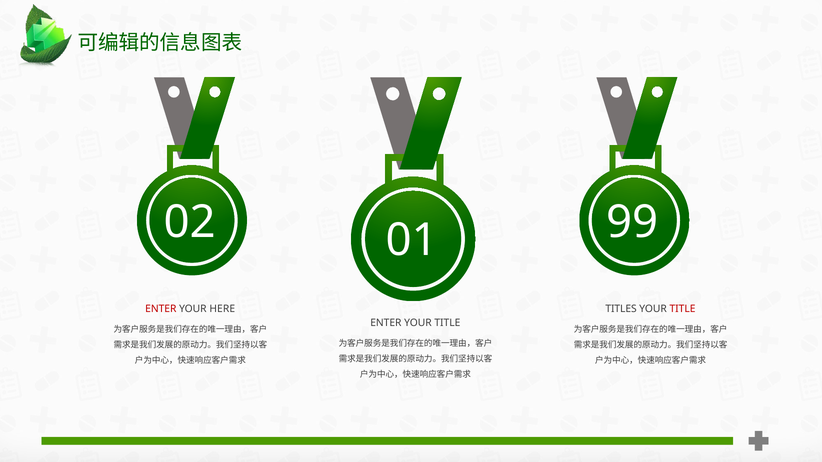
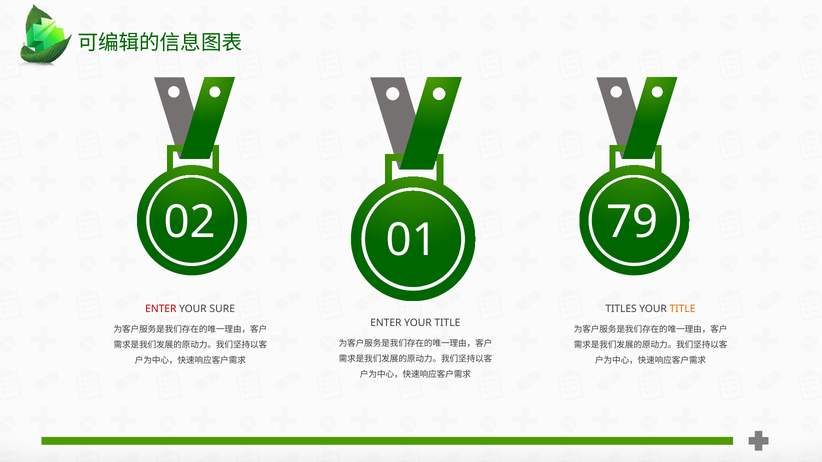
99: 99 -> 79 (632, 222)
HERE: HERE -> SURE (222, 309)
TITLE colour: red -> orange (683, 309)
